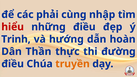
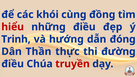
phải: phải -> khói (47, 15)
nhập: nhập -> đồng (102, 15)
hoàn: hoàn -> đóng (123, 39)
truyền colour: orange -> red (73, 64)
